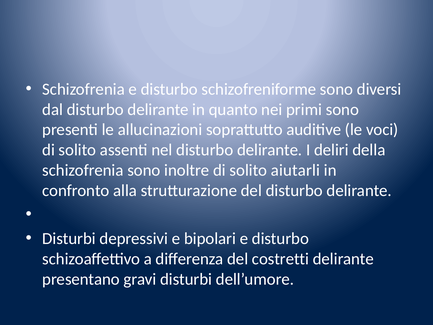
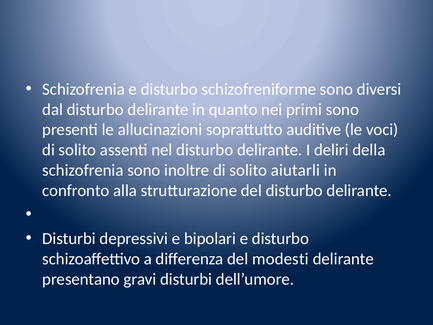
costretti: costretti -> modesti (280, 259)
